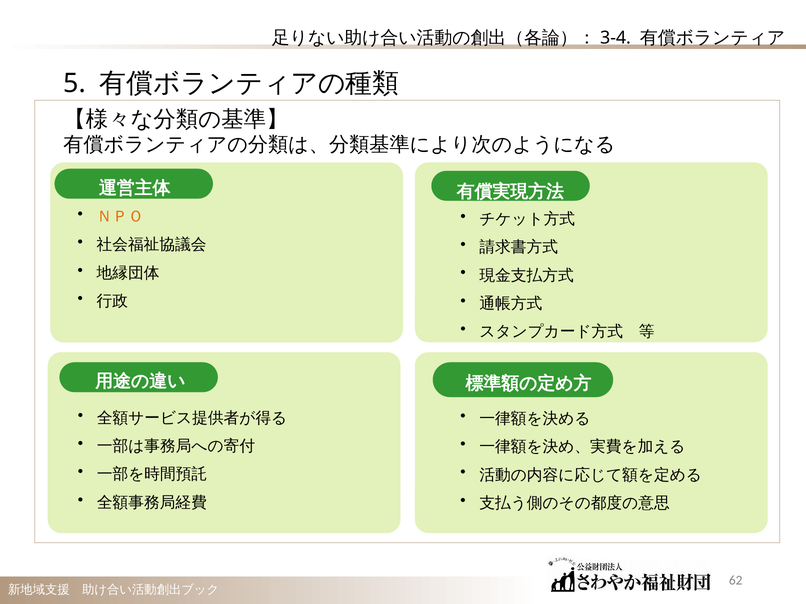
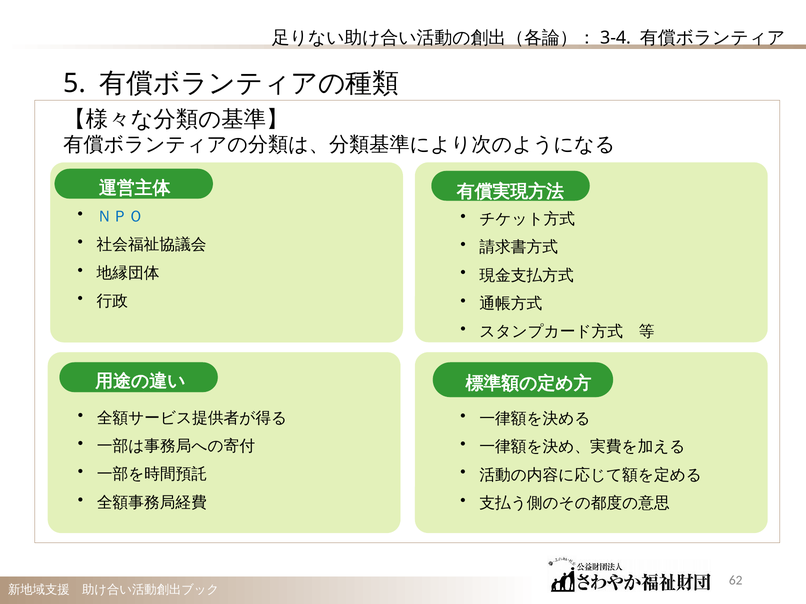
ＮＰＯ colour: orange -> blue (120, 217)
